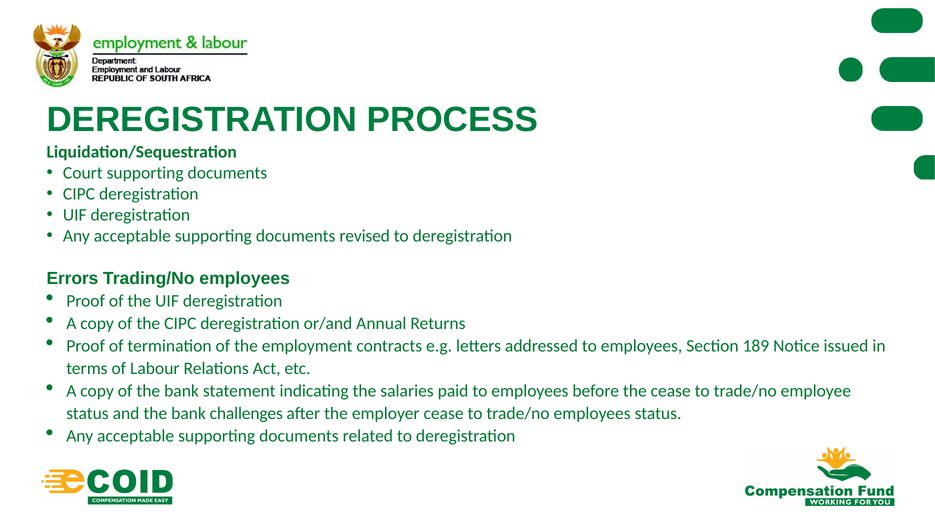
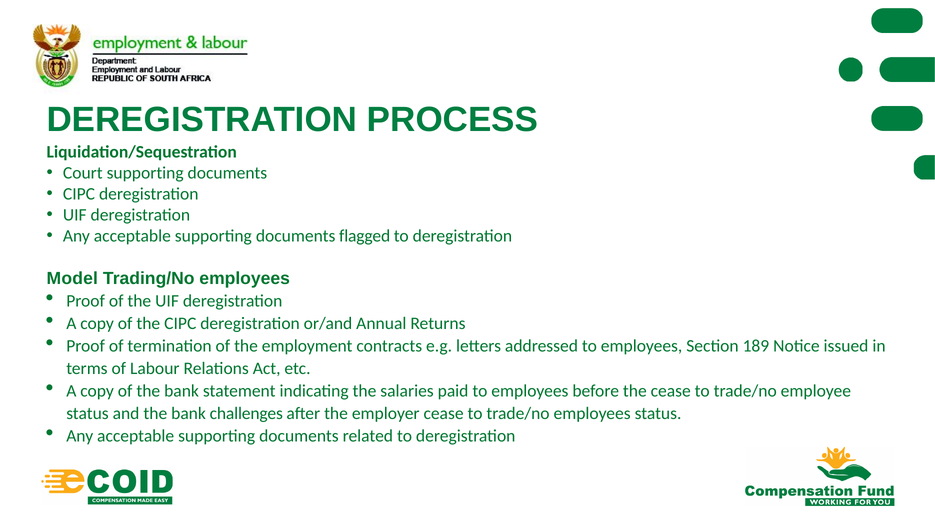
revised: revised -> flagged (365, 236)
Errors: Errors -> Model (72, 278)
